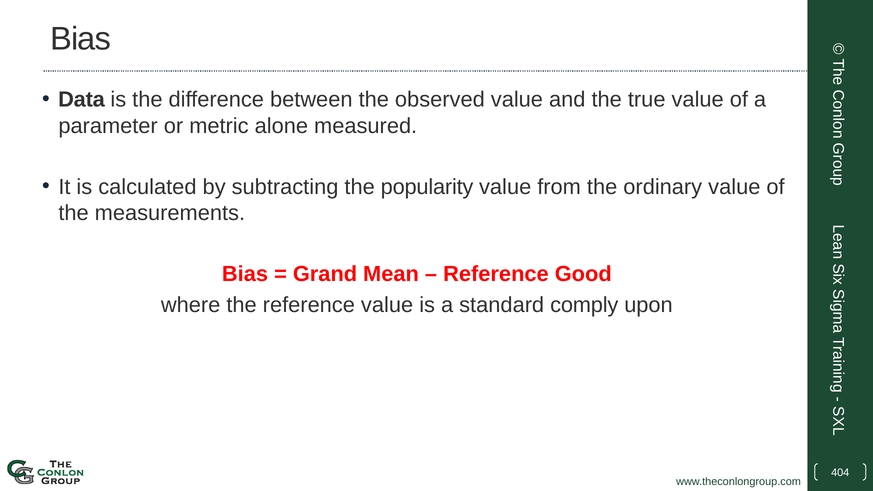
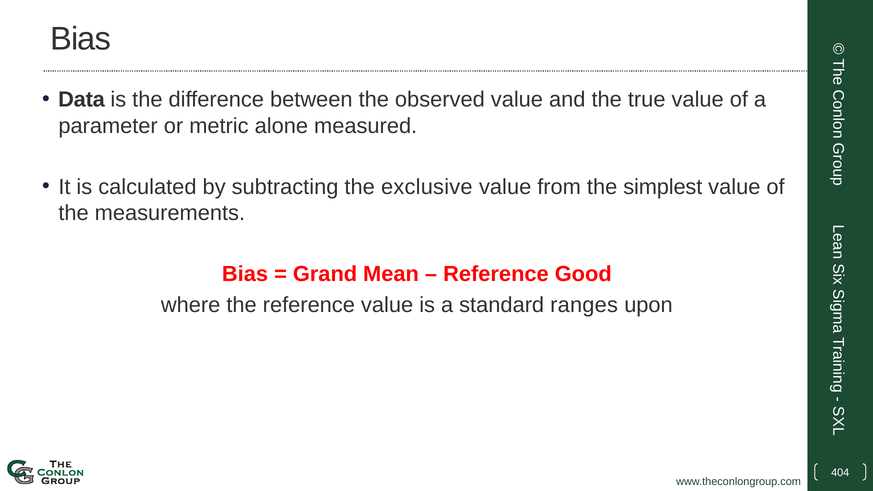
popularity: popularity -> exclusive (427, 187)
ordinary: ordinary -> simplest (663, 187)
comply: comply -> ranges (584, 305)
